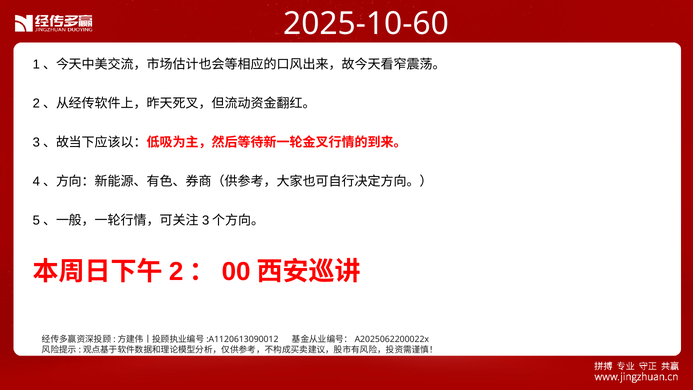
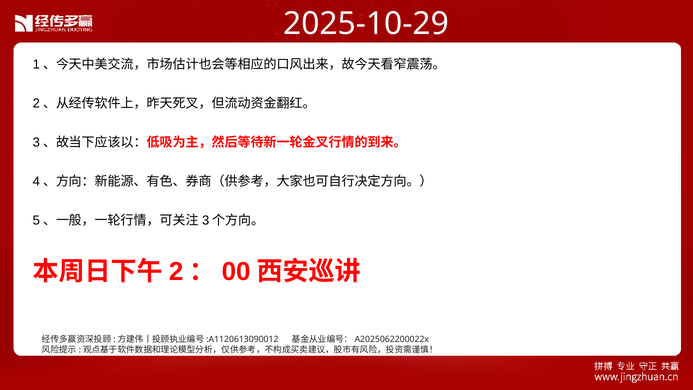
2025-10-60: 2025-10-60 -> 2025-10-29 (366, 24)
